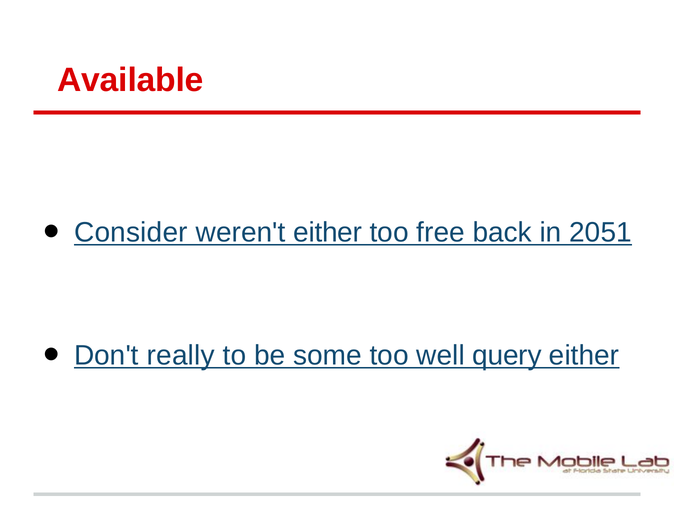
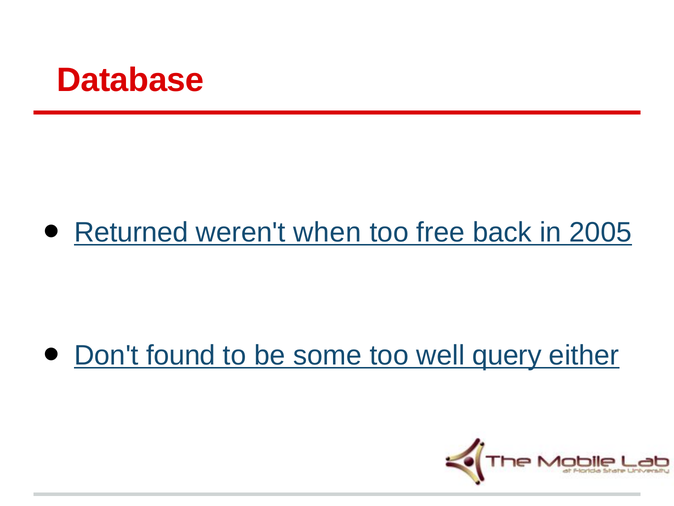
Available: Available -> Database (130, 80)
Consider: Consider -> Returned (131, 232)
weren't either: either -> when (327, 232)
2051: 2051 -> 2005 (601, 232)
really: really -> found (181, 355)
